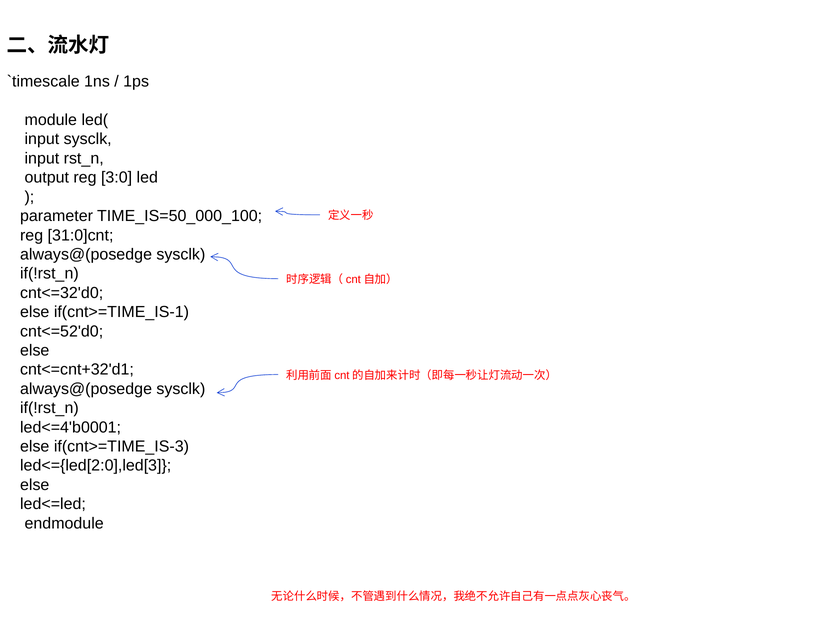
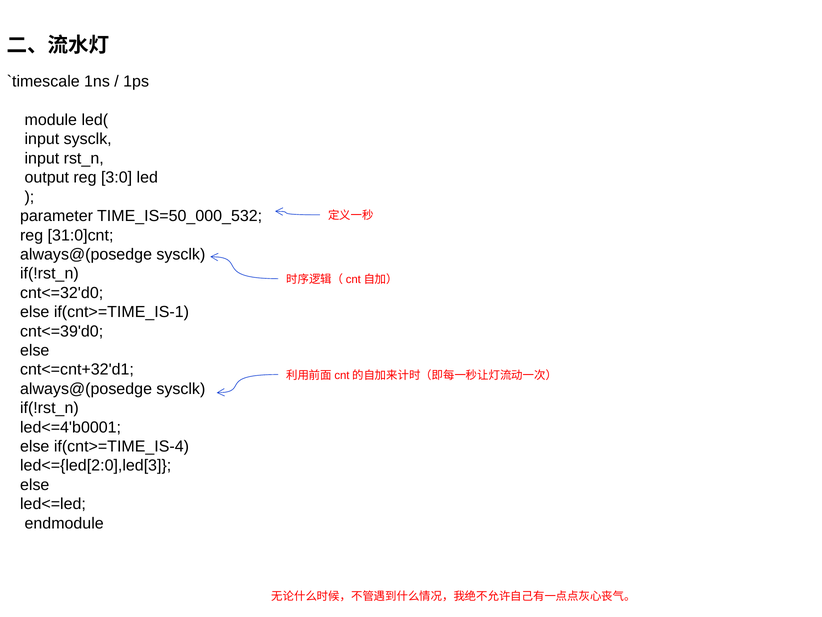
TIME_IS=50_000_100: TIME_IS=50_000_100 -> TIME_IS=50_000_532 (180, 216)
cnt<=52'd0: cnt<=52'd0 -> cnt<=39'd0 (62, 331)
if(cnt>=TIME_IS-3: if(cnt>=TIME_IS-3 -> if(cnt>=TIME_IS-4 (121, 446)
